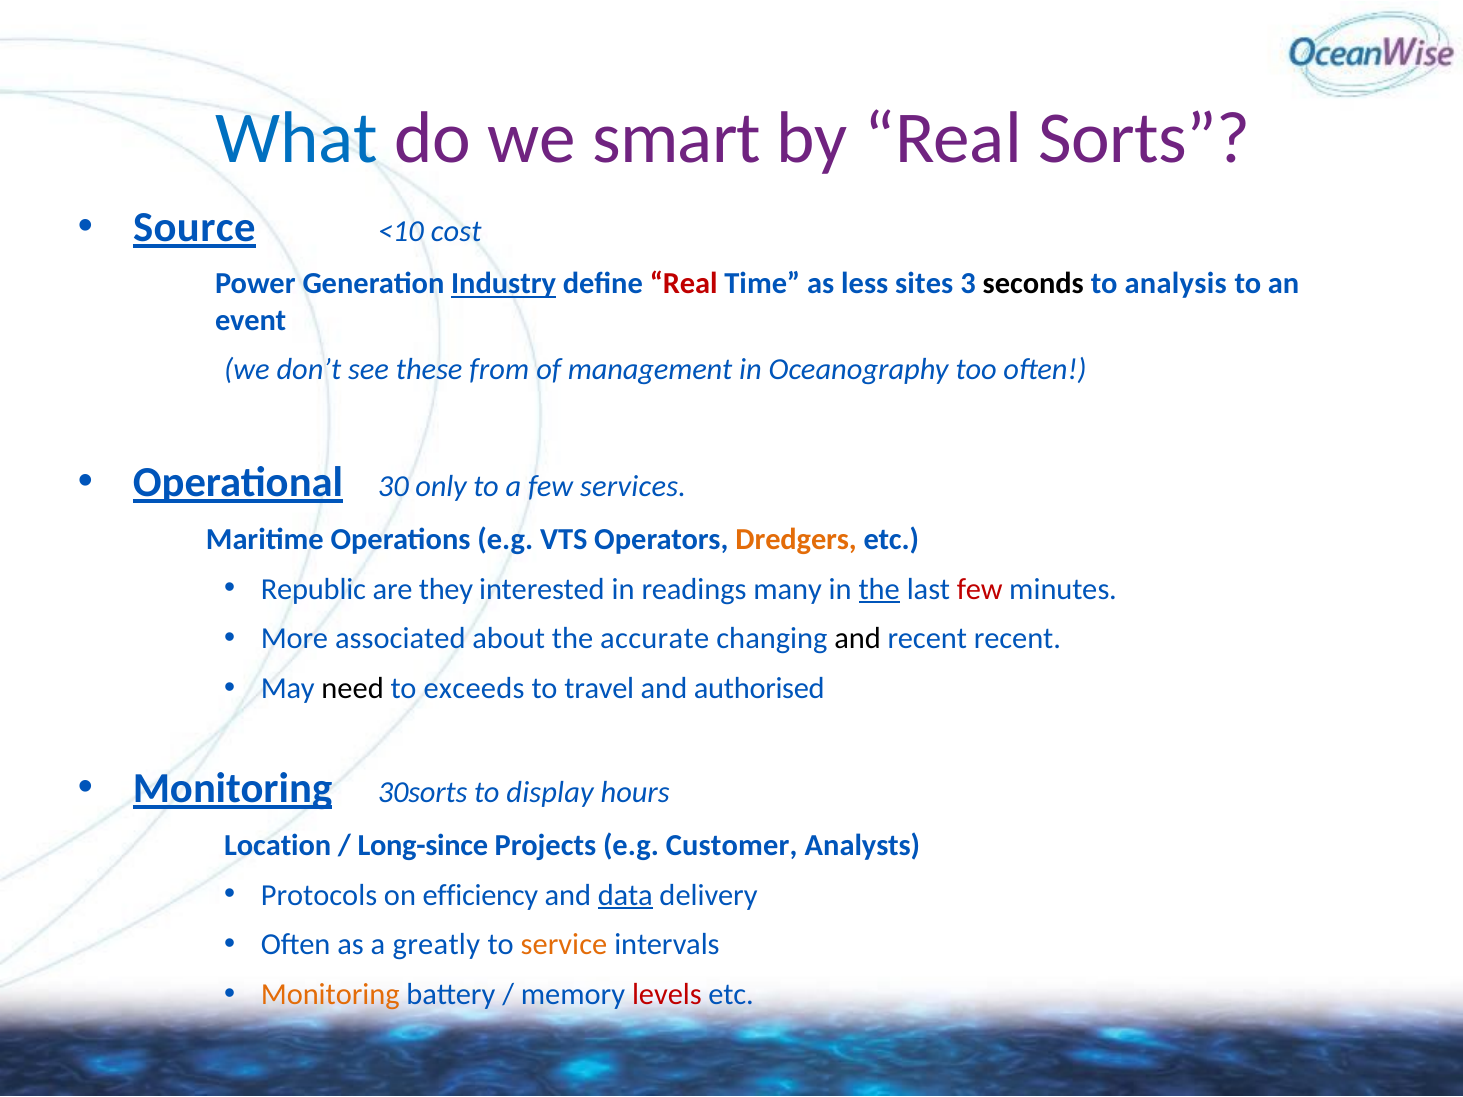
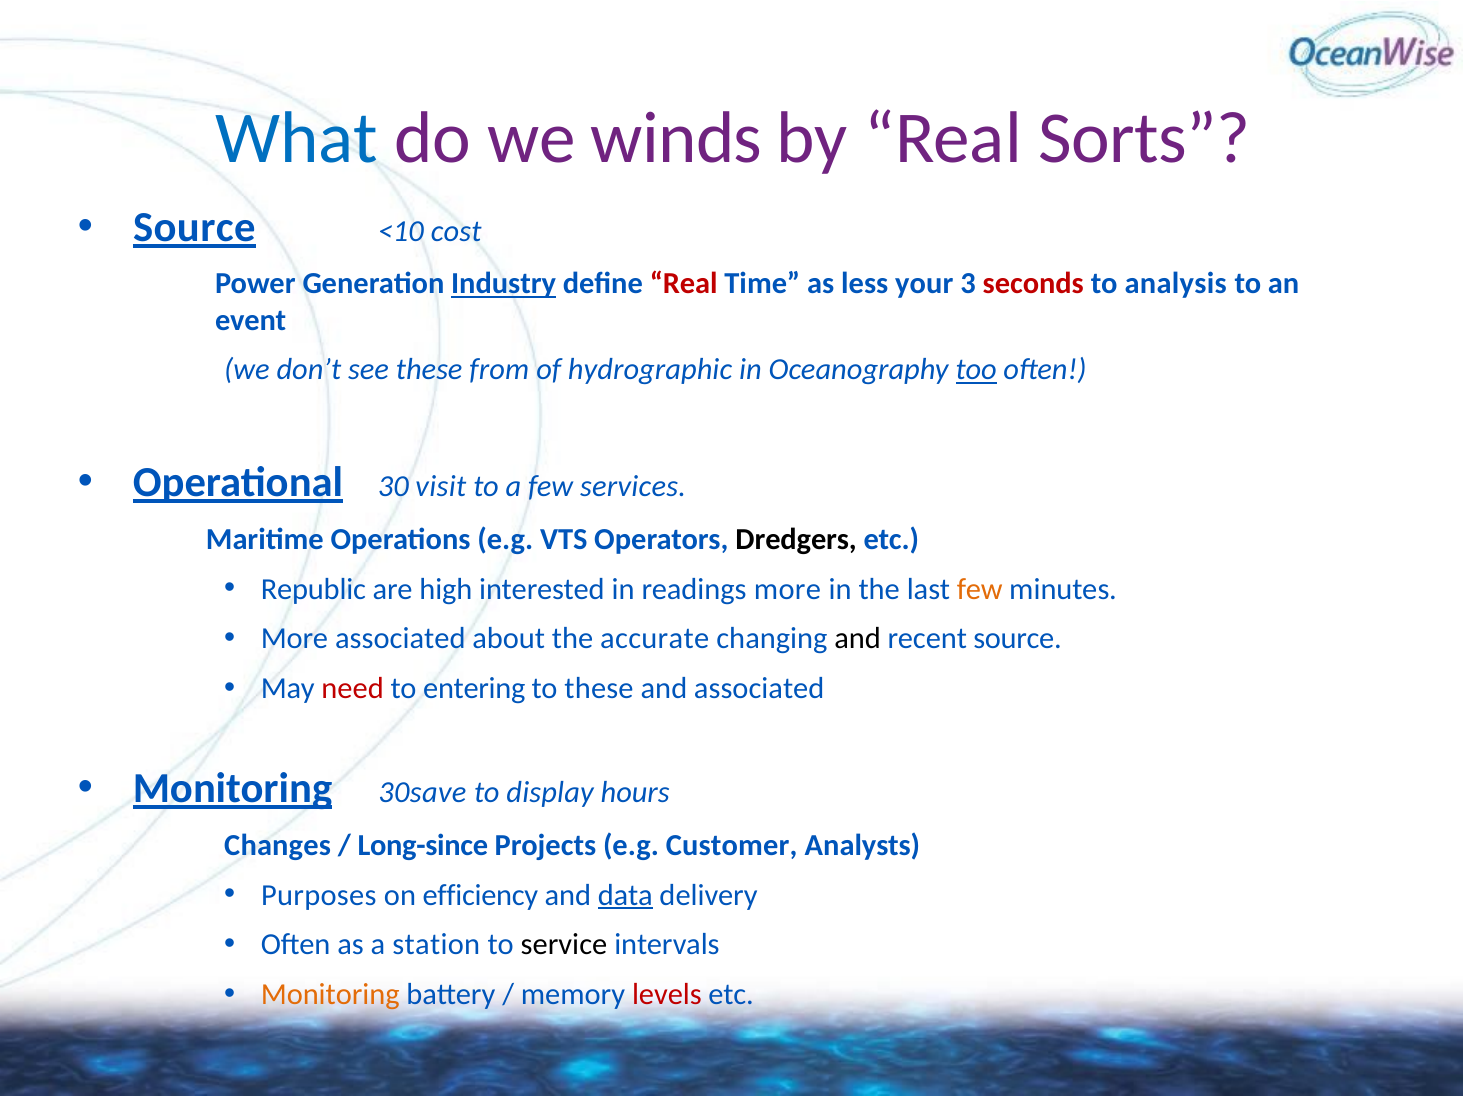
smart: smart -> winds (677, 138)
sites: sites -> your (924, 284)
seconds colour: black -> red (1033, 284)
management: management -> hydrographic (650, 370)
too underline: none -> present (976, 370)
only: only -> visit (441, 487)
Dredgers colour: orange -> black (796, 539)
they: they -> high (446, 589)
readings many: many -> more (787, 589)
the underline: present -> none (879, 589)
few colour: red -> orange (980, 589)
recent recent: recent -> source (1018, 639)
need colour: black -> red (353, 689)
exceeds: exceeds -> entering (474, 689)
to travel: travel -> these (599, 689)
and authorised: authorised -> associated (759, 689)
30sorts: 30sorts -> 30save (422, 793)
Location: Location -> Changes (278, 845)
Protocols: Protocols -> Purposes (319, 895)
greatly: greatly -> station (436, 945)
service colour: orange -> black (564, 945)
